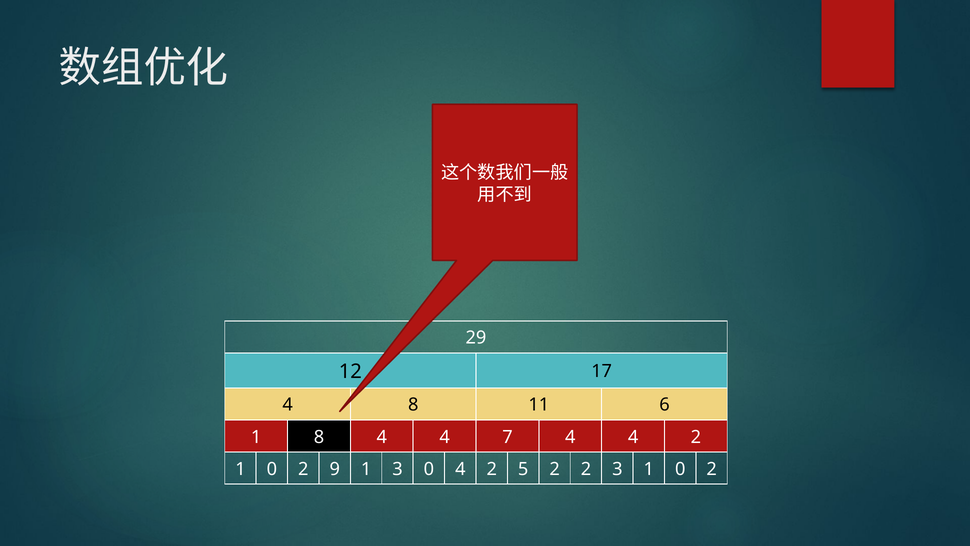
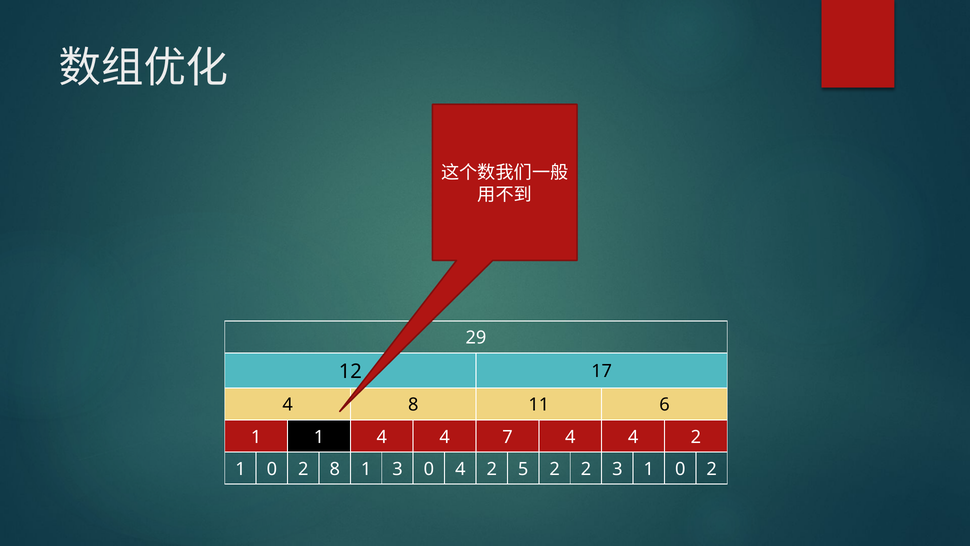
1 8: 8 -> 1 (319, 437)
2 9: 9 -> 8 (335, 469)
